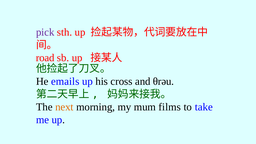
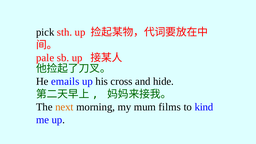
pick colour: purple -> black (45, 32)
road: road -> pale (45, 58)
θrəu: θrəu -> hide (163, 81)
take: take -> kind (204, 107)
